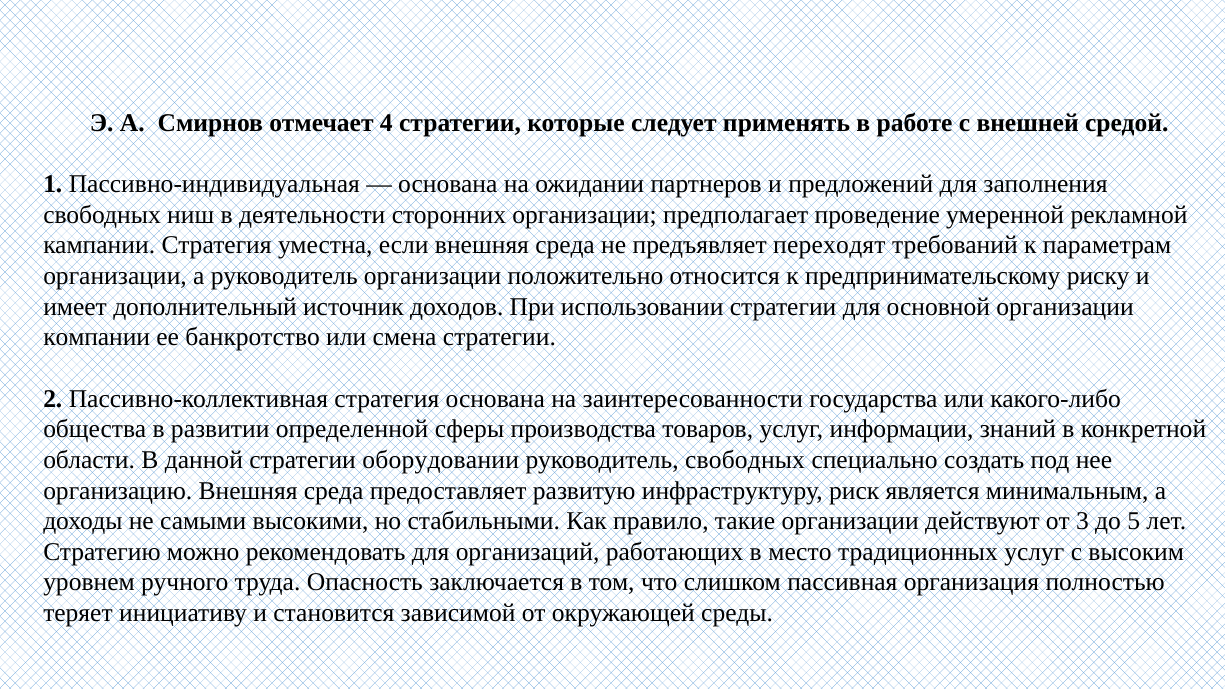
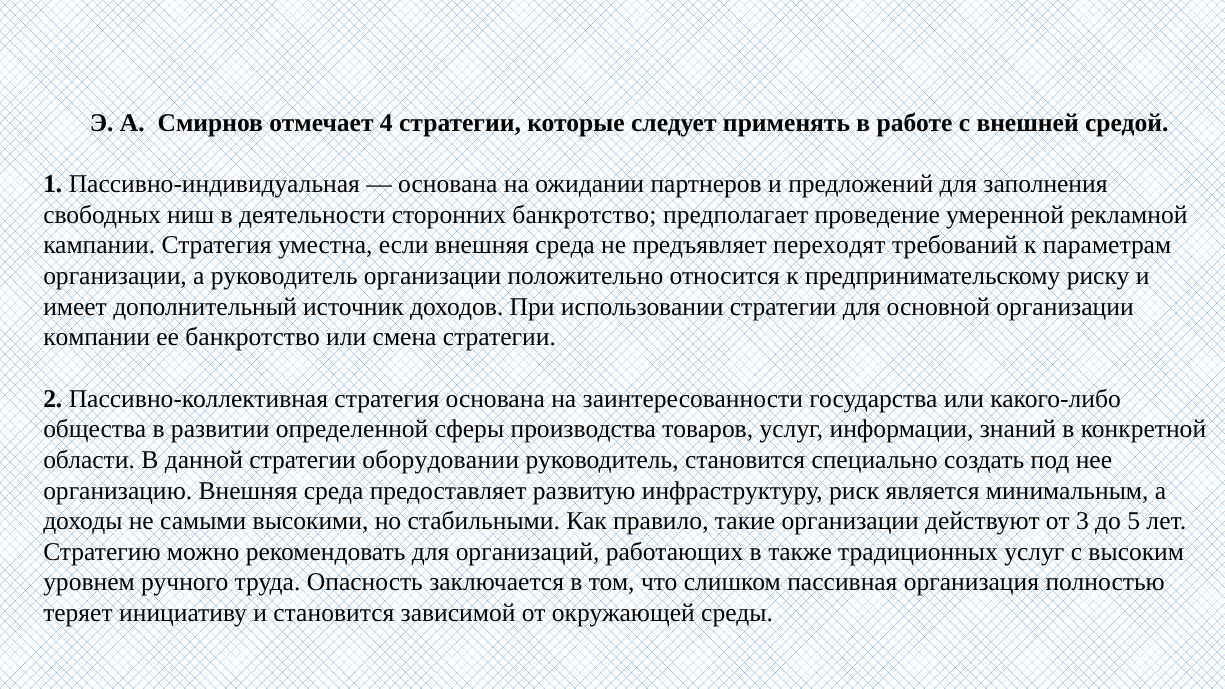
сторонних организации: организации -> банкротство (584, 215)
руководитель свободных: свободных -> становится (745, 460)
место: место -> также (800, 552)
